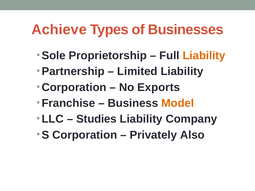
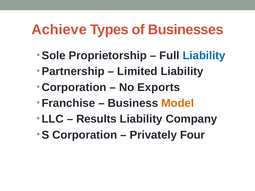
Liability colour: orange -> blue (204, 56)
Studies: Studies -> Results (96, 119)
Also: Also -> Four (192, 135)
